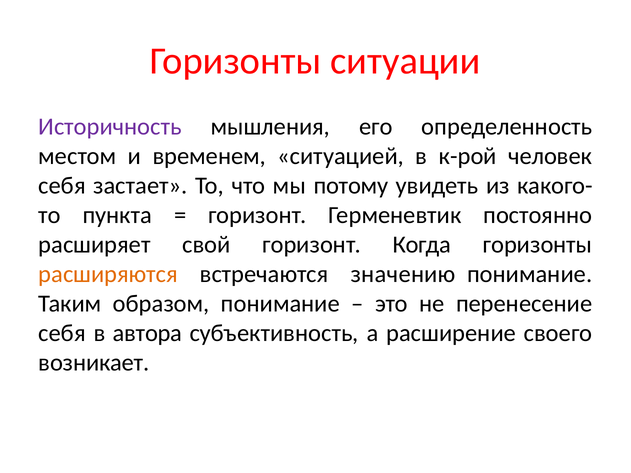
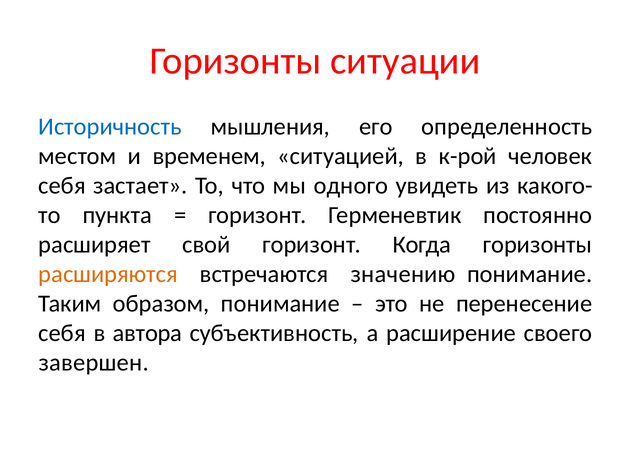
Историчность colour: purple -> blue (110, 127)
потому: потому -> одного (351, 186)
возникает: возникает -> завершен (94, 363)
